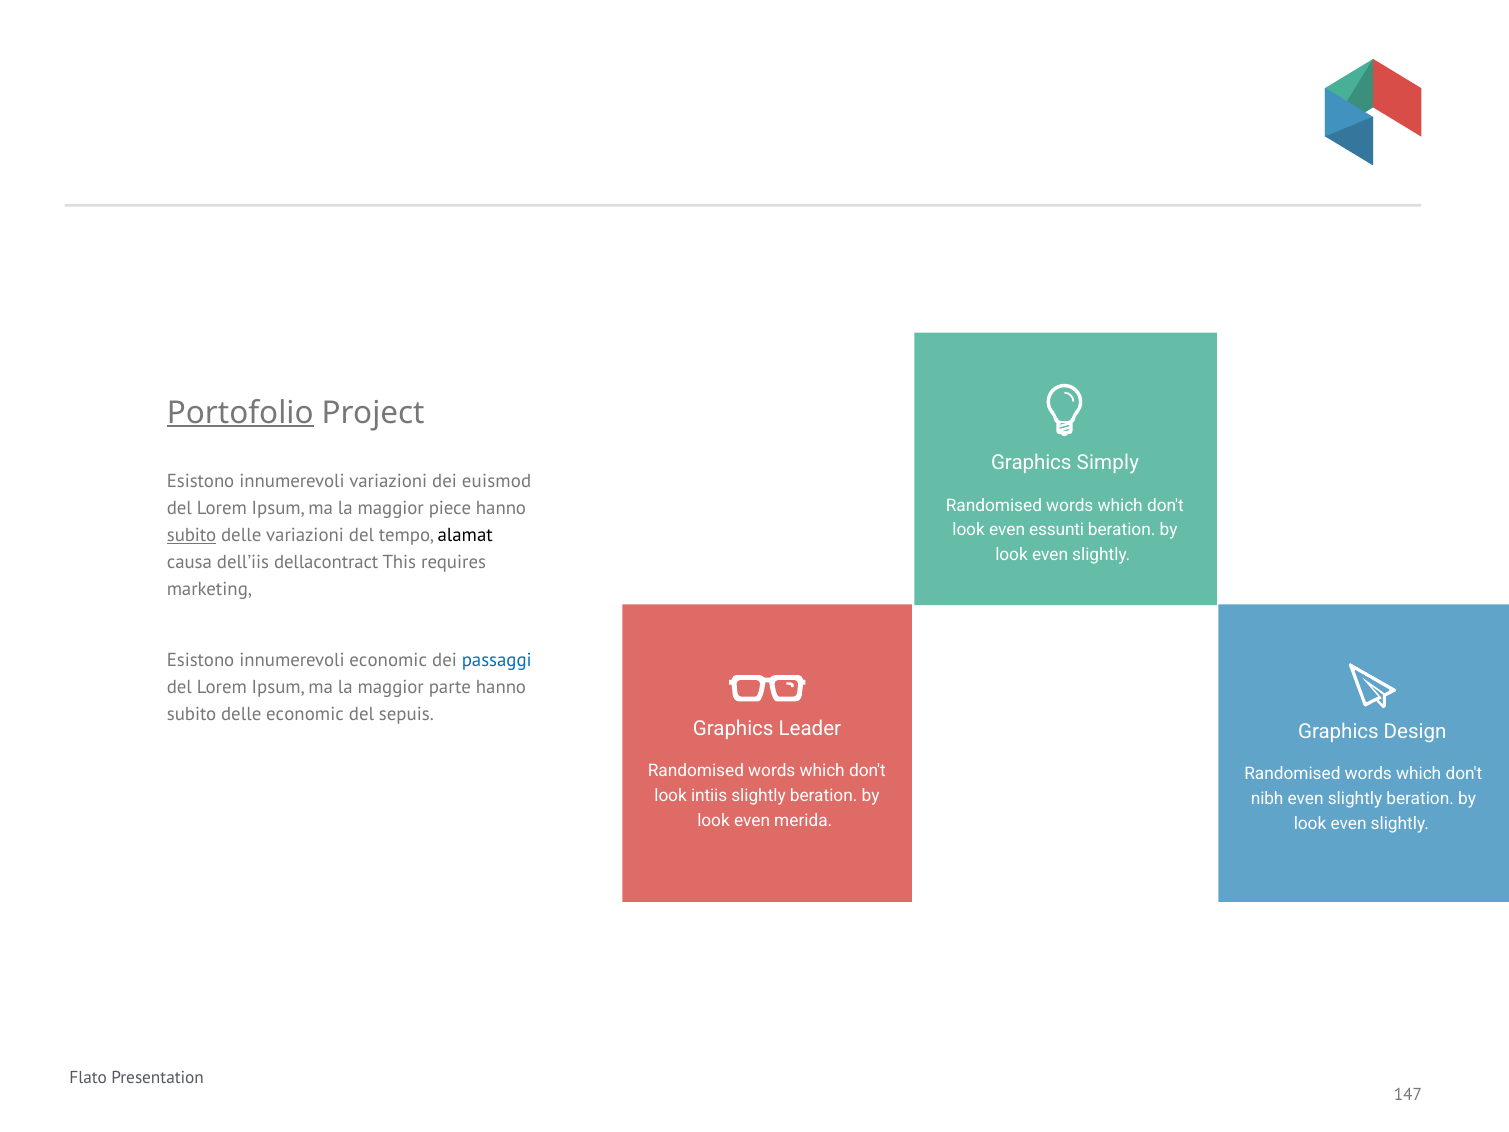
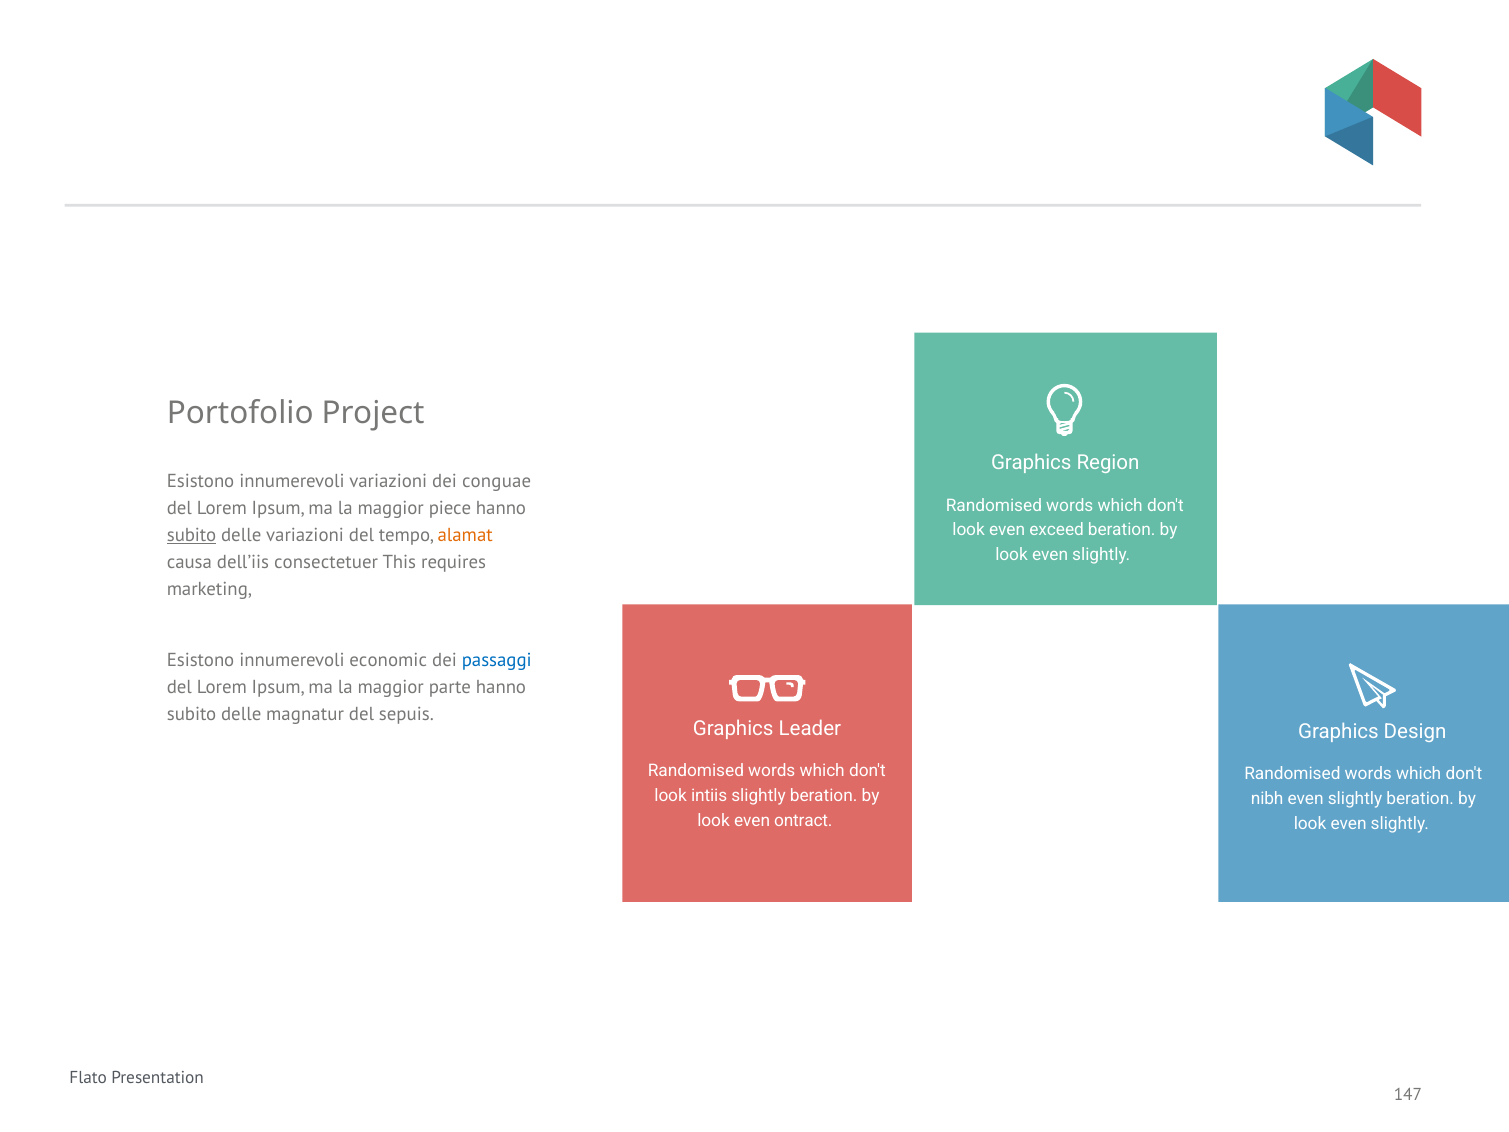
Portofolio underline: present -> none (240, 413)
Simply: Simply -> Region (1108, 463)
euismod: euismod -> conguae (497, 481)
essunti: essunti -> exceed (1057, 530)
alamat colour: black -> orange (465, 535)
dellacontract: dellacontract -> consectetuer (326, 562)
delle economic: economic -> magnatur (305, 714)
merida: merida -> ontract (803, 820)
